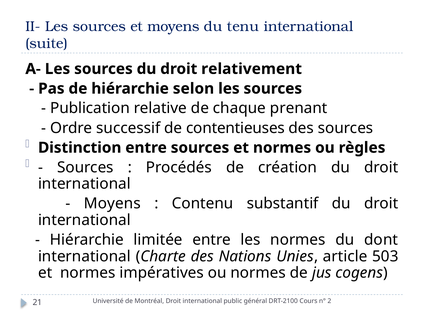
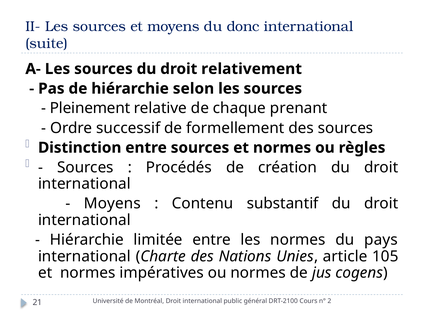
tenu: tenu -> donc (243, 26)
Publication: Publication -> Pleinement (90, 108)
contentieuses: contentieuses -> formellement (235, 128)
dont: dont -> pays (381, 240)
503: 503 -> 105 (385, 256)
